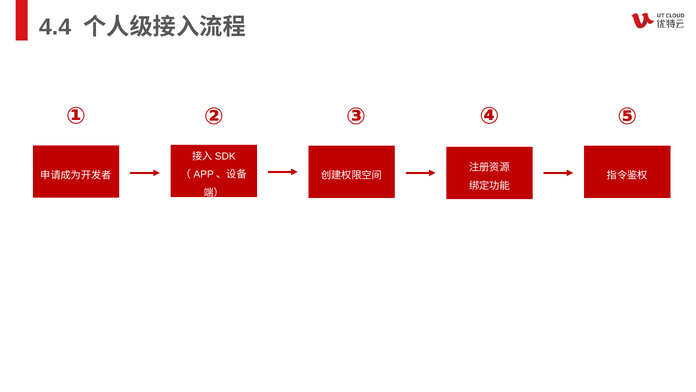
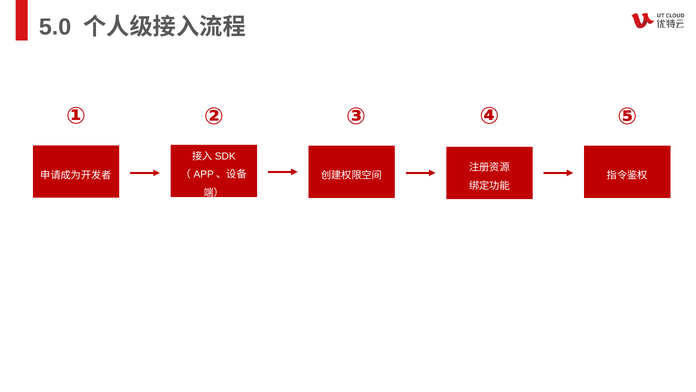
4.4: 4.4 -> 5.0 (55, 27)
